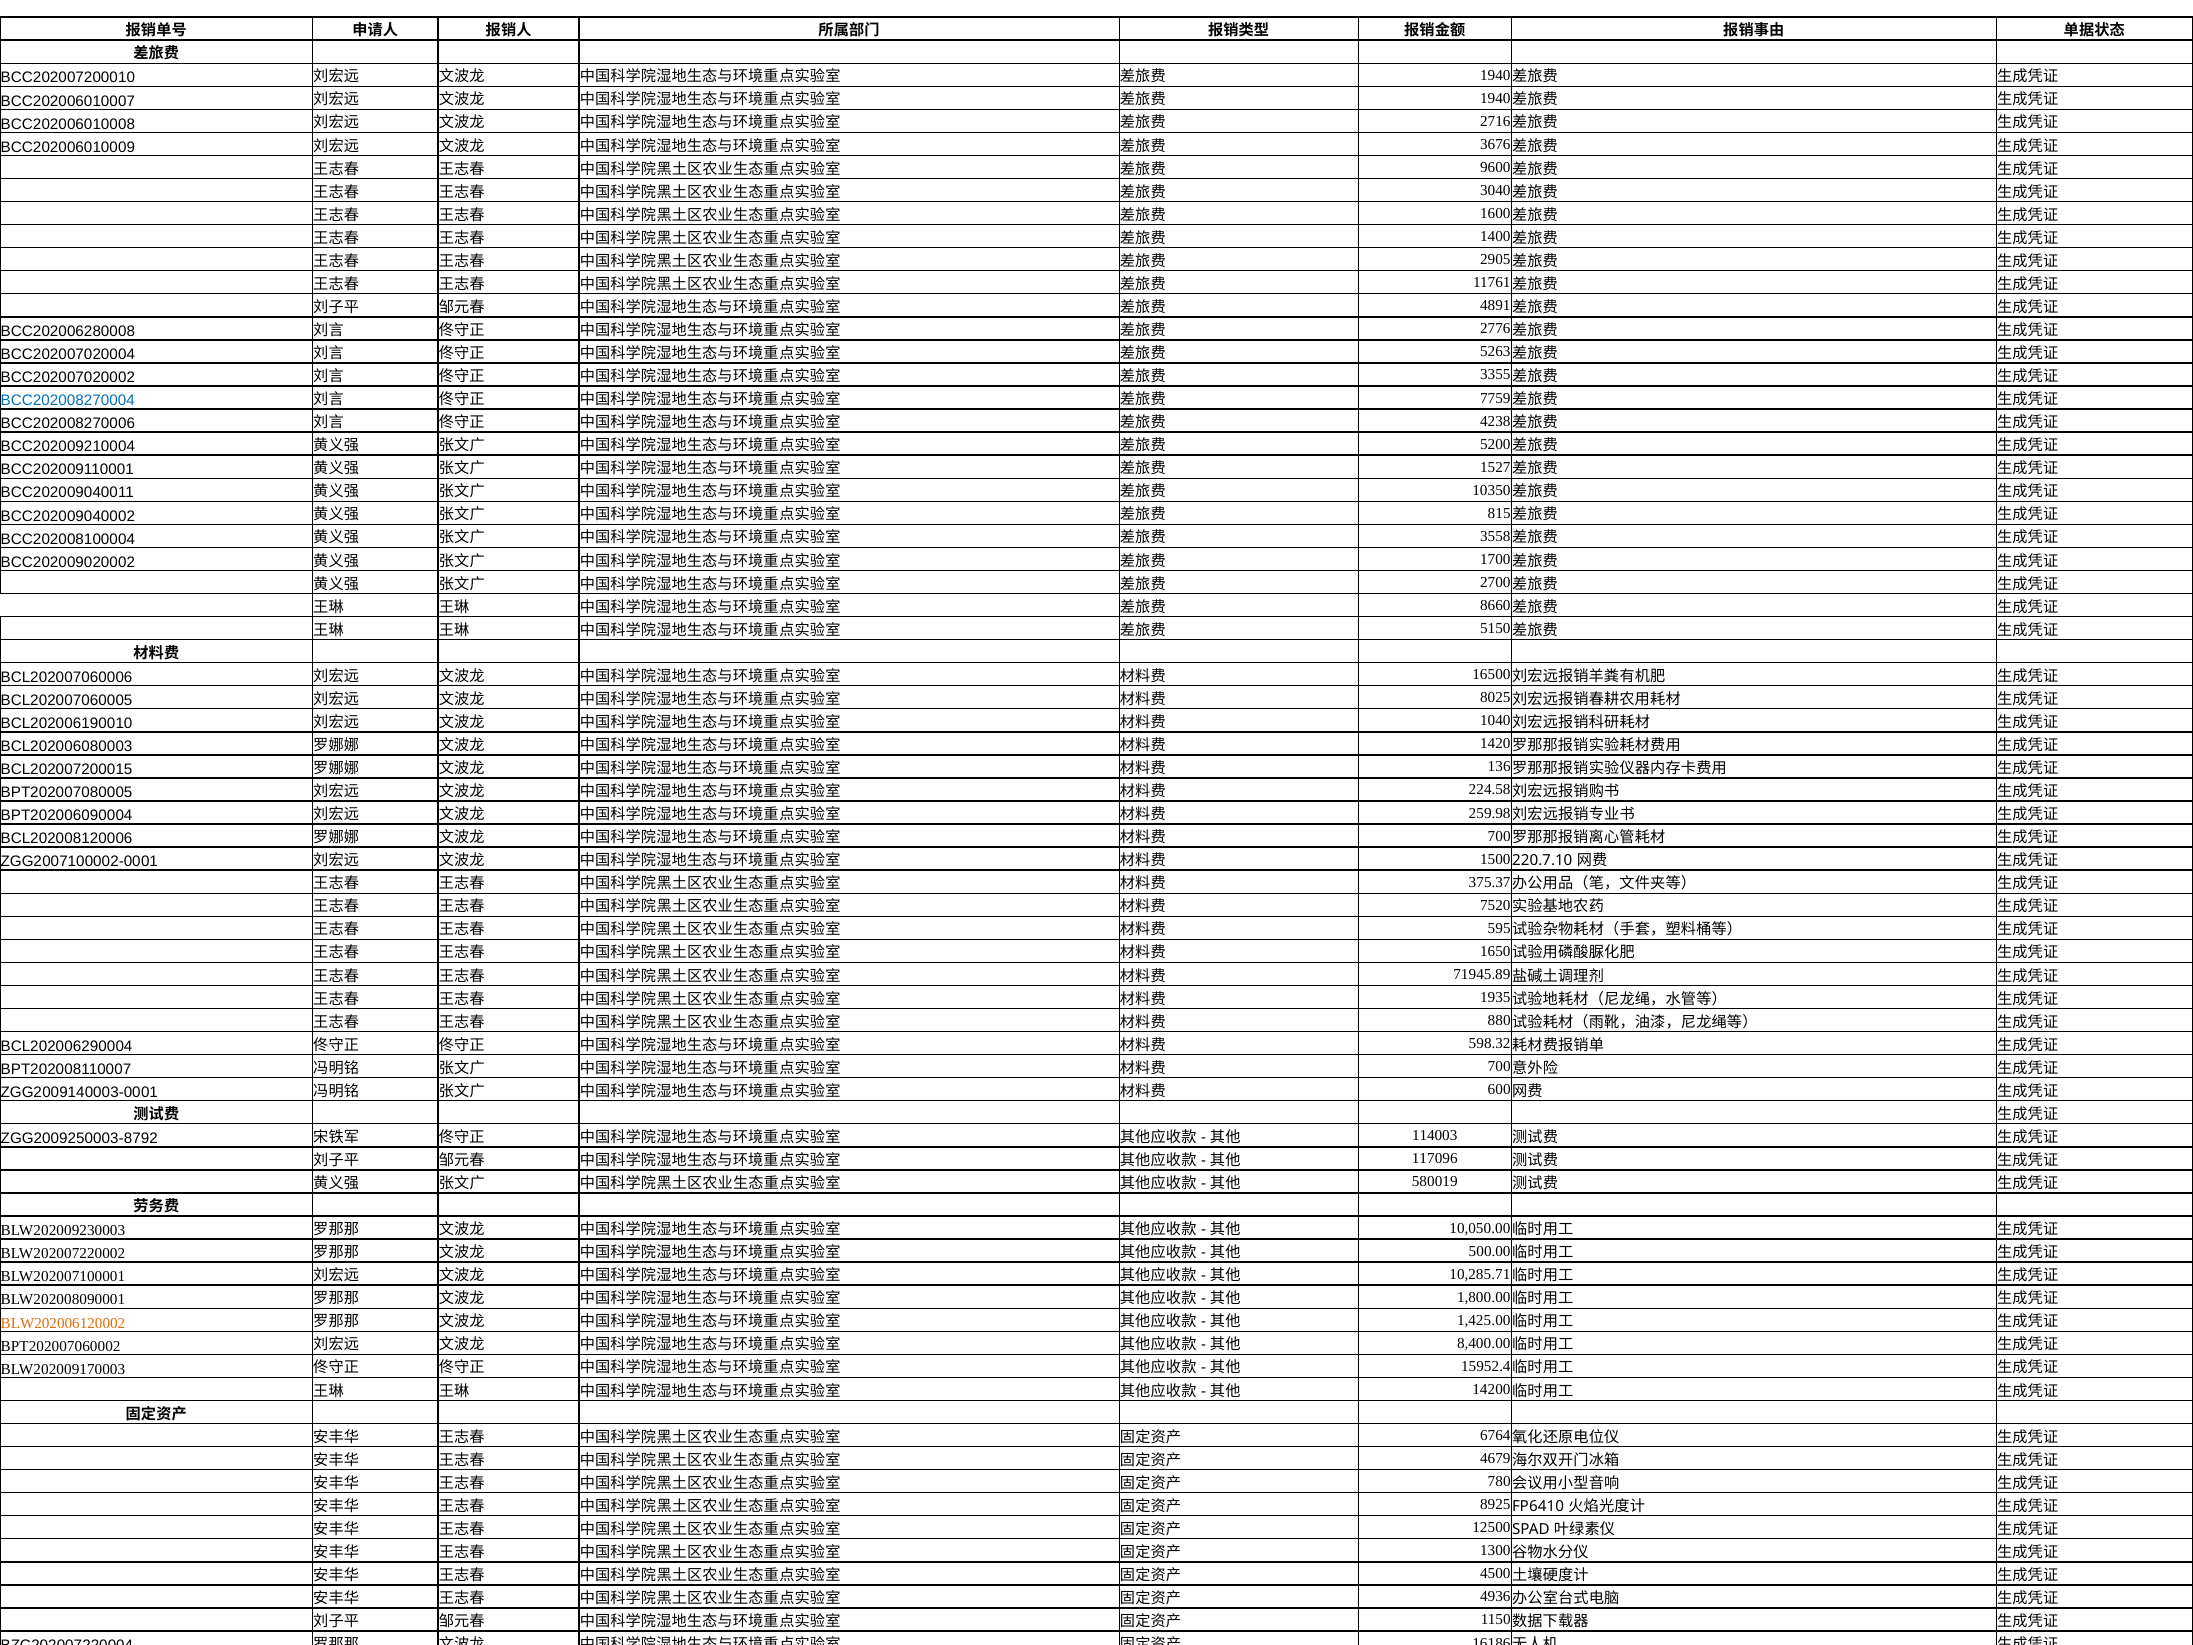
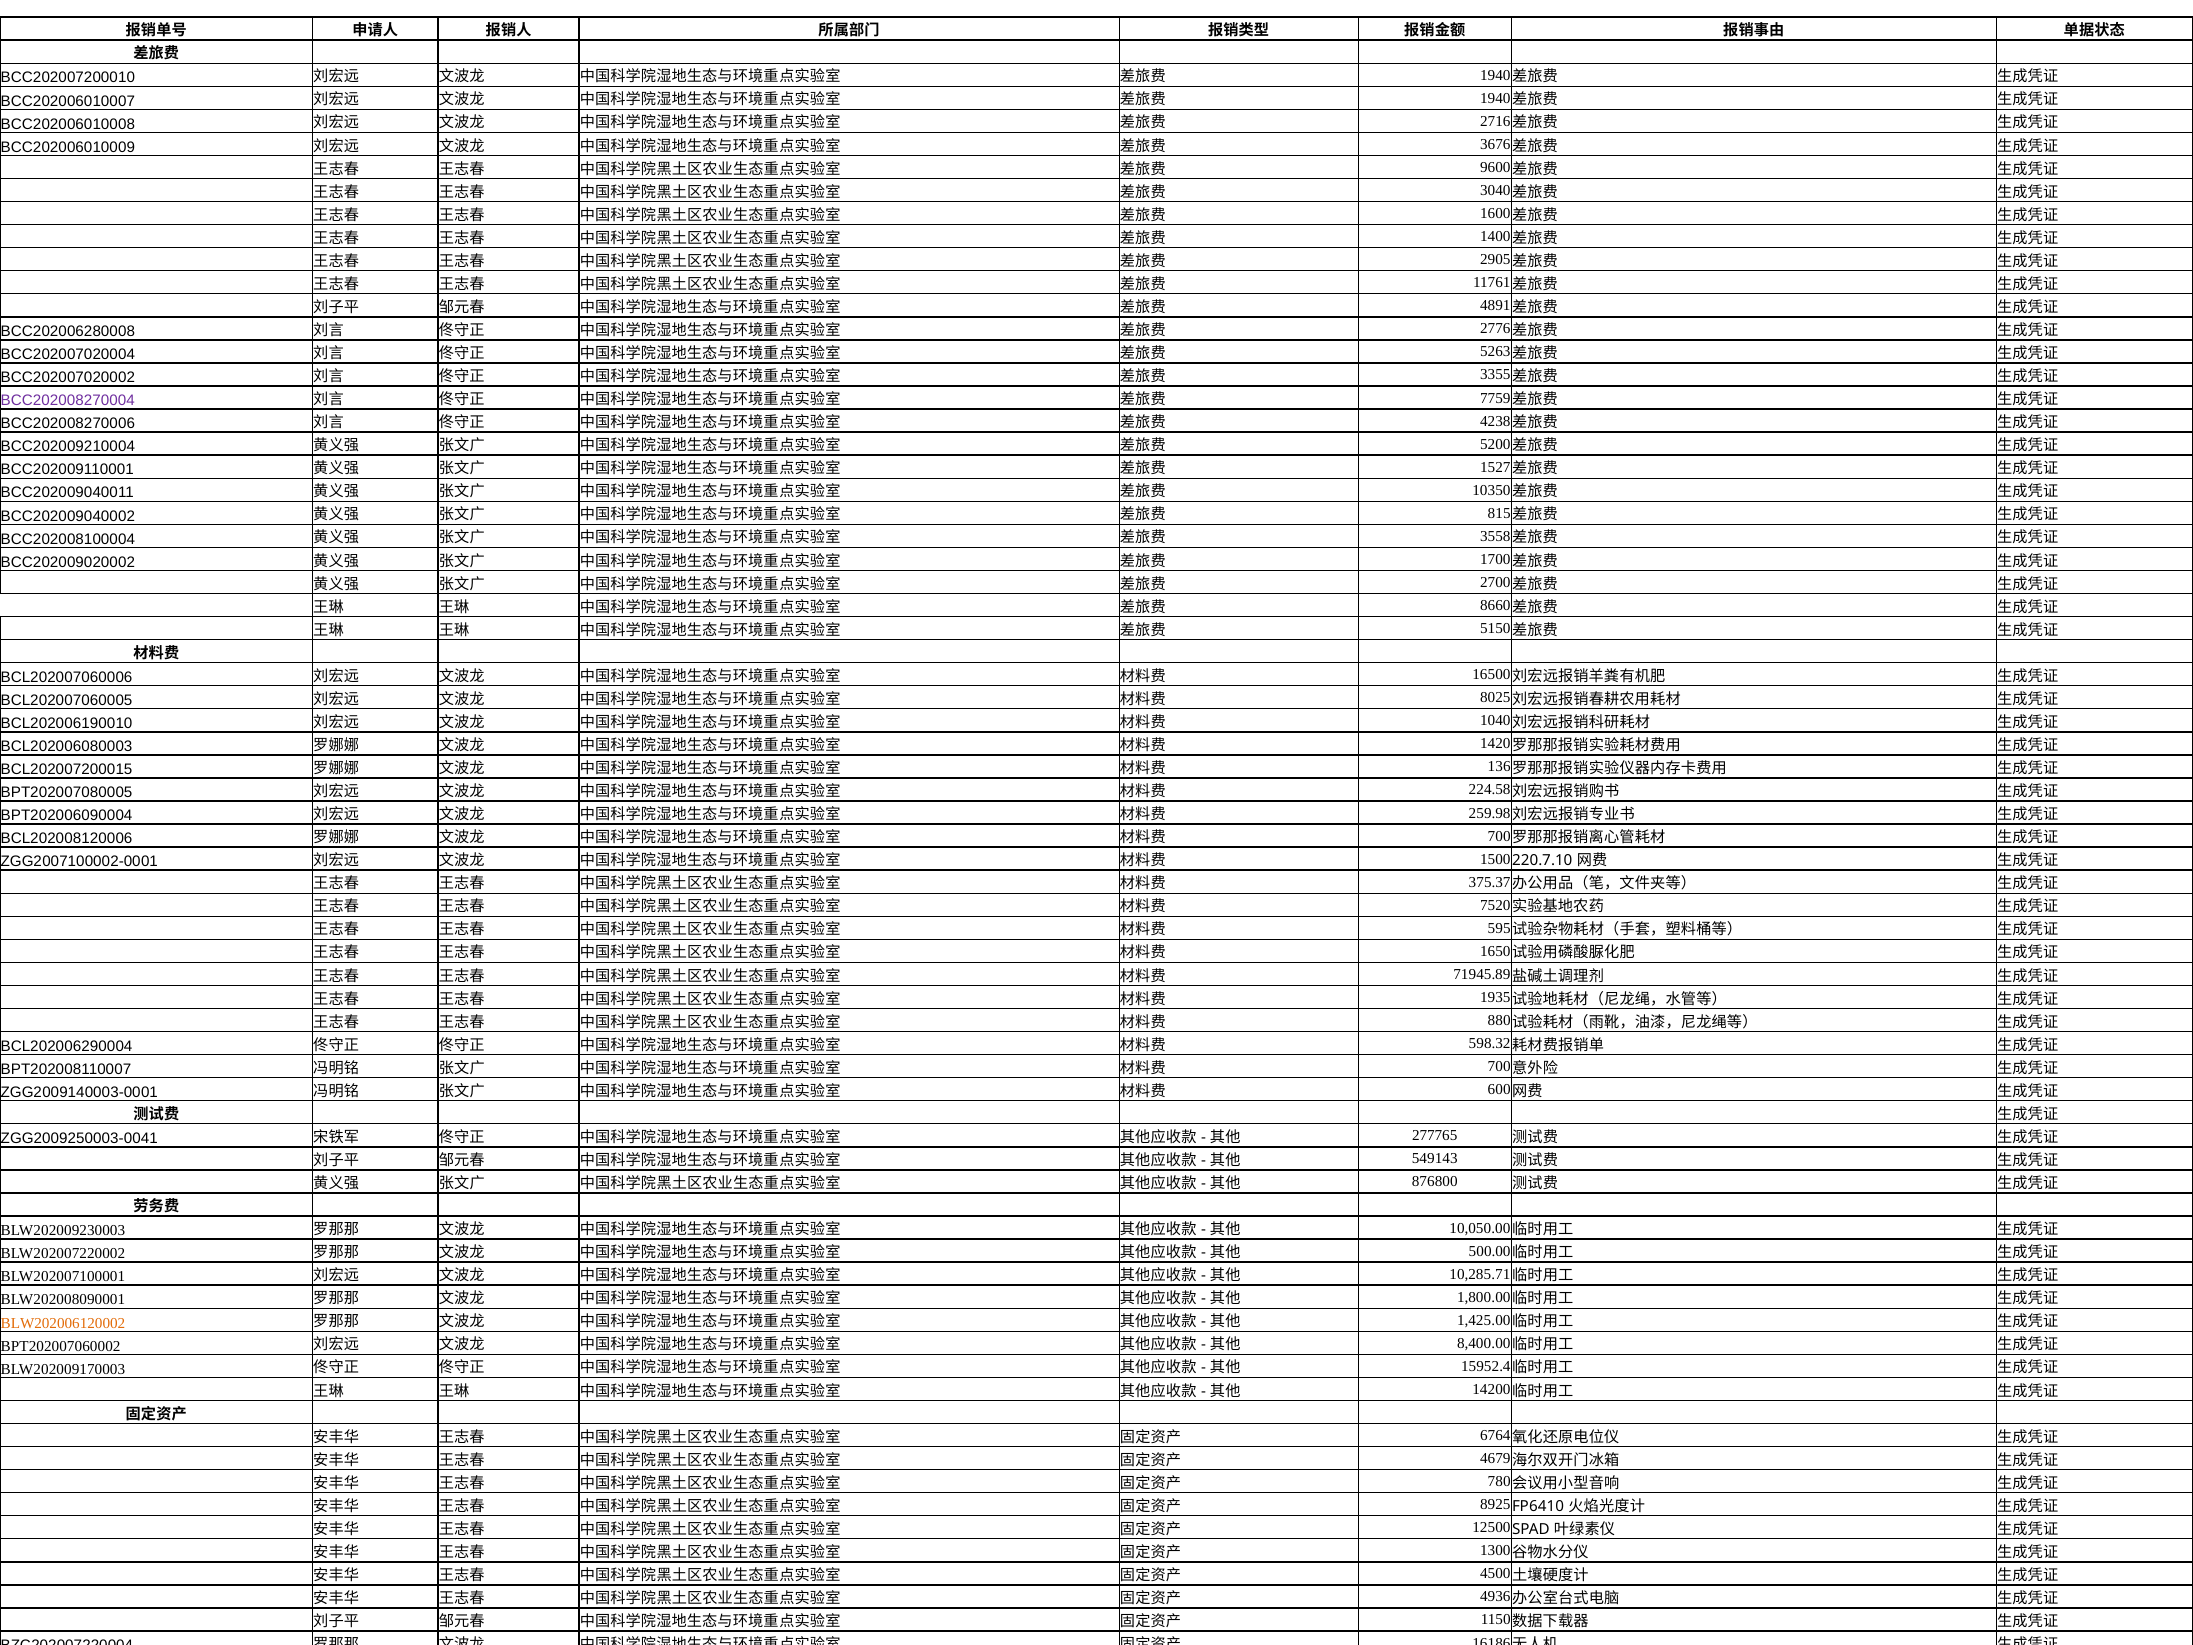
BCC202008270004 colour: blue -> purple (68, 401)
ZGG2009250003-8792: ZGG2009250003-8792 -> ZGG2009250003-0041 (79, 1138)
114003: 114003 -> 277765 (1435, 1136)
117096: 117096 -> 549143 (1435, 1159)
580019: 580019 -> 876800 (1435, 1182)
